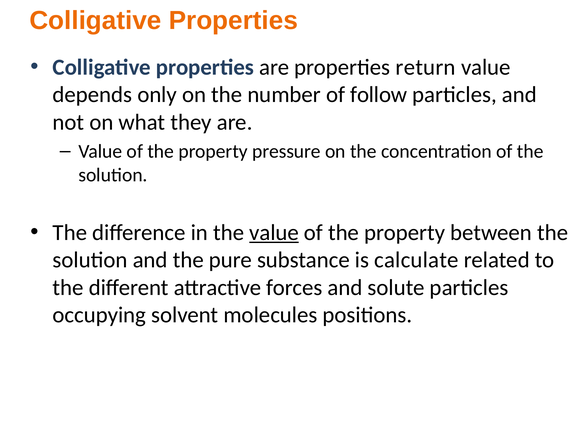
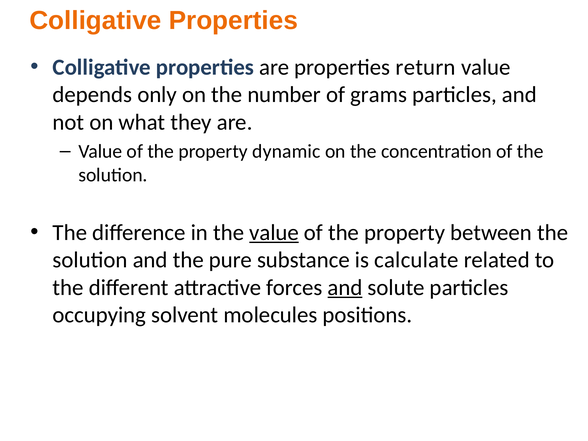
follow: follow -> grams (379, 95)
pressure: pressure -> dynamic (286, 151)
and underline: none -> present (345, 288)
